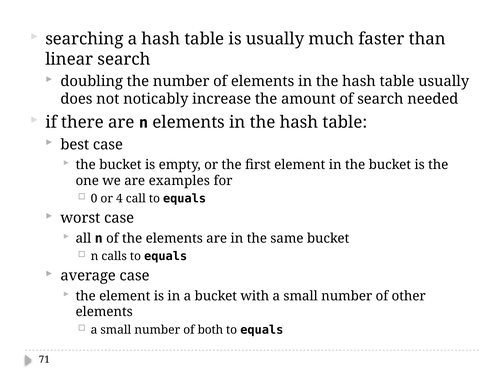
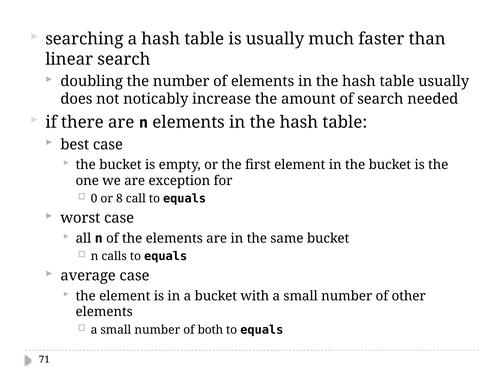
examples: examples -> exception (179, 181)
4: 4 -> 8 (119, 198)
